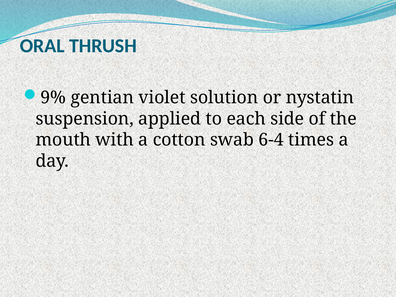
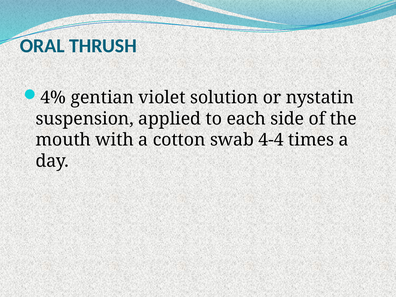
9%: 9% -> 4% (53, 98)
6-4: 6-4 -> 4-4 (271, 140)
